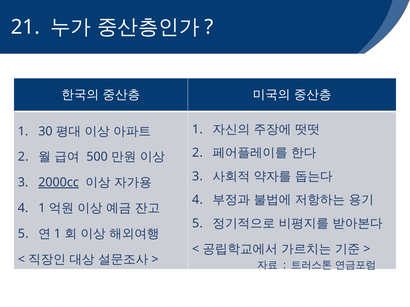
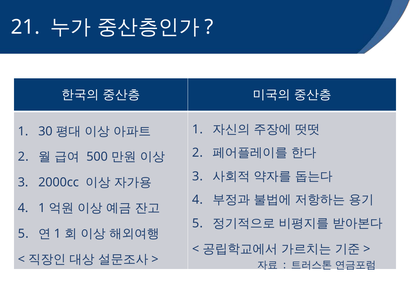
2000cc underline: present -> none (59, 183)
